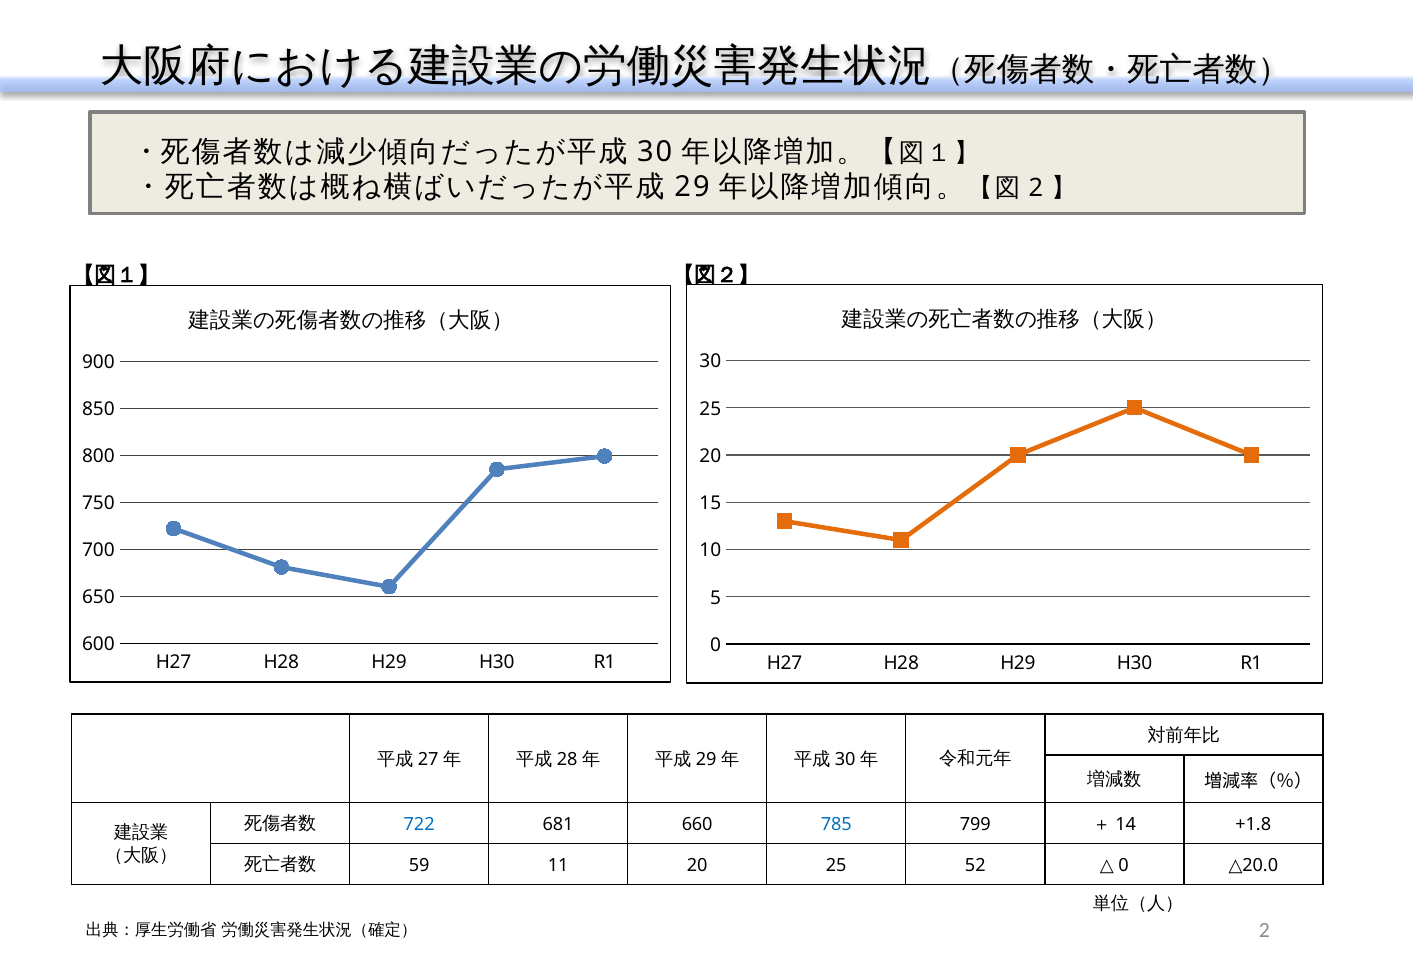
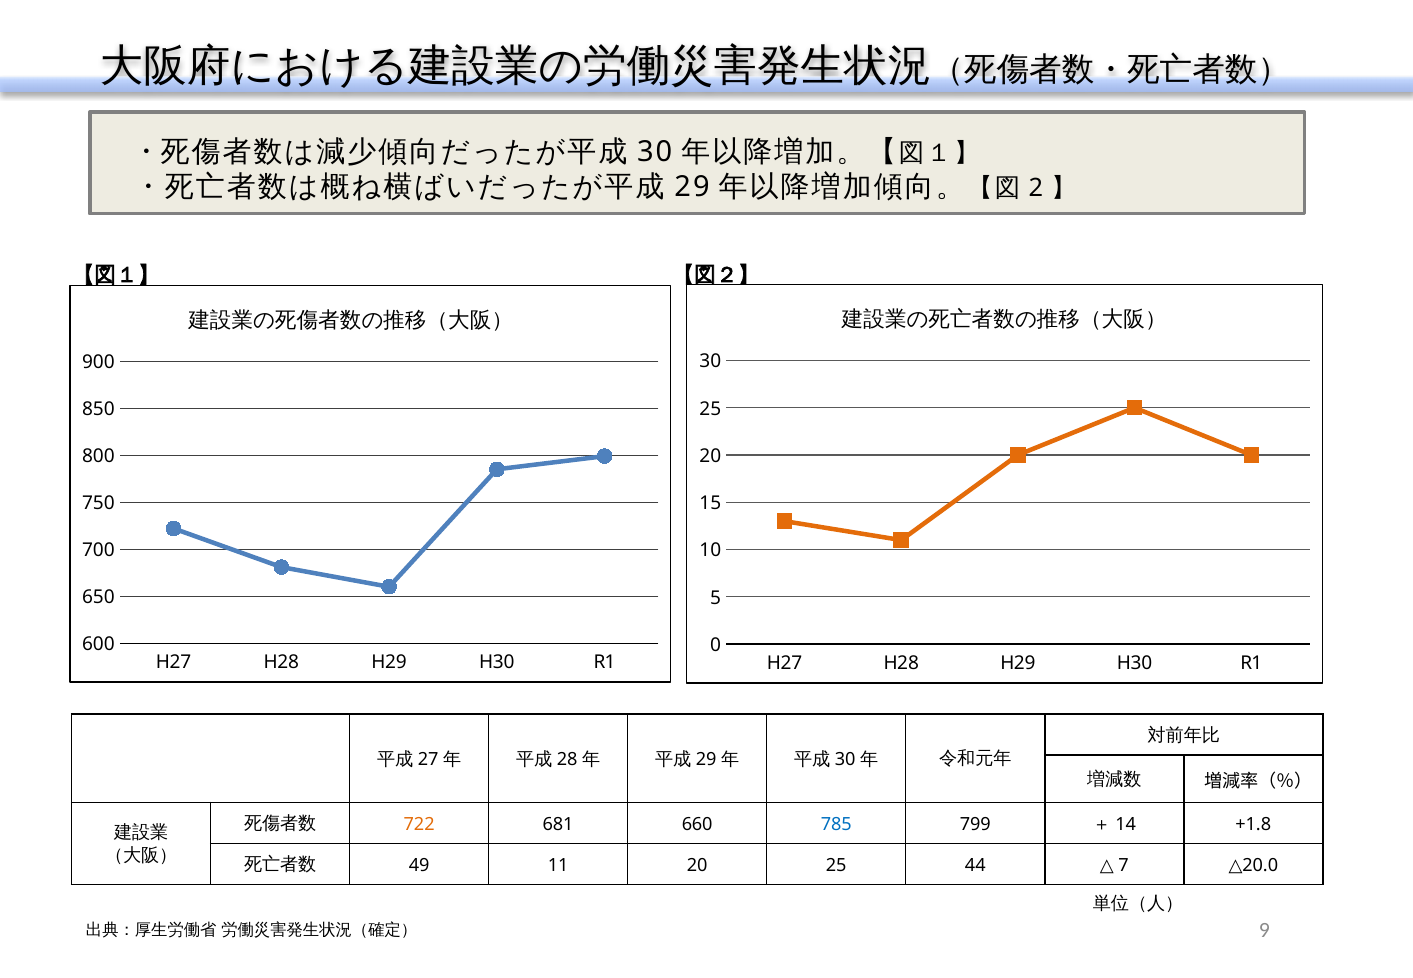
722 colour: blue -> orange (419, 825)
59: 59 -> 49 (419, 866)
52: 52 -> 44 (975, 866)
0: 0 -> 7 (1124, 866)
2: 2 -> 9 (1264, 931)
